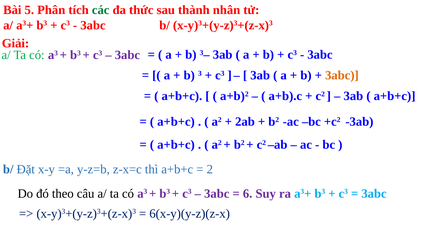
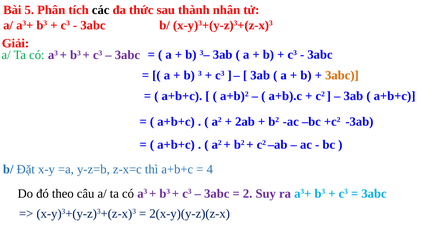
các colour: green -> black (101, 10)
2: 2 -> 4 (210, 169)
6: 6 -> 2 (248, 194)
6(x-y)(y-z)(z-x: 6(x-y)(y-z)(z-x -> 2(x-y)(y-z)(z-x (190, 214)
